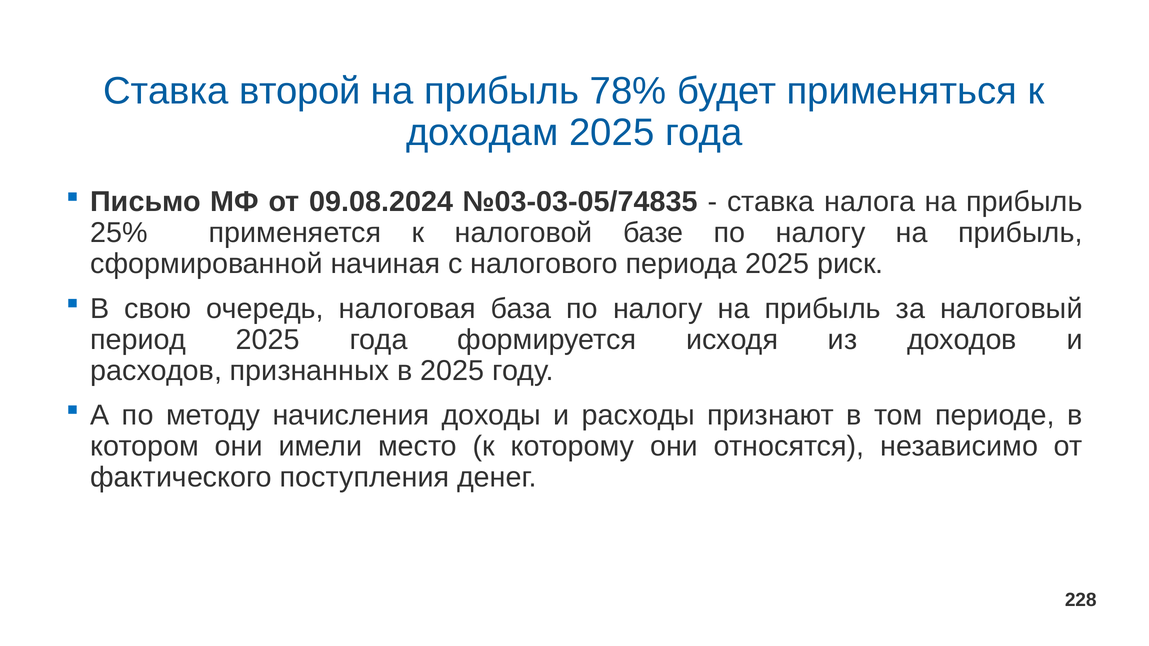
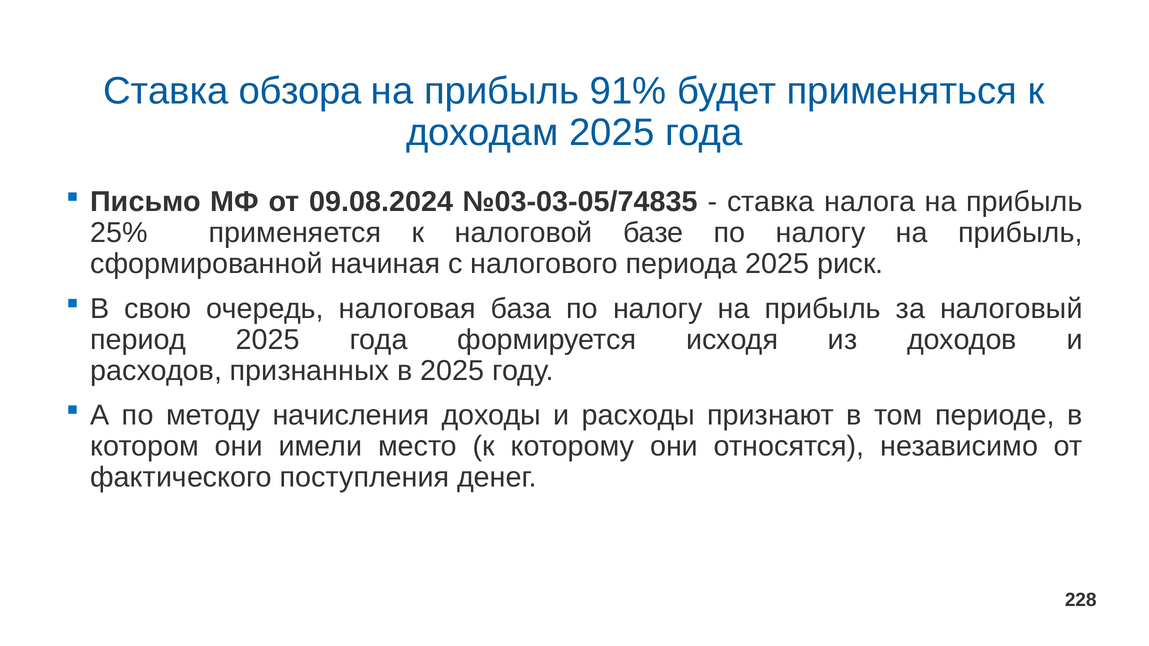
второй: второй -> обзора (300, 91)
78%: 78% -> 91% (628, 91)
